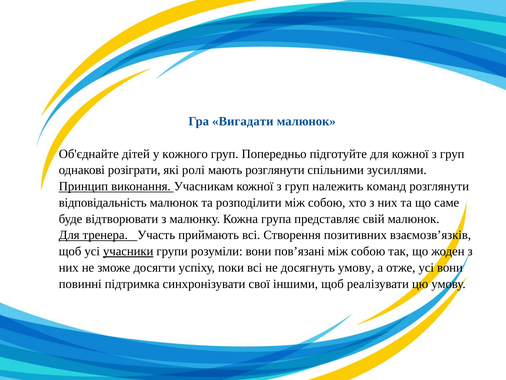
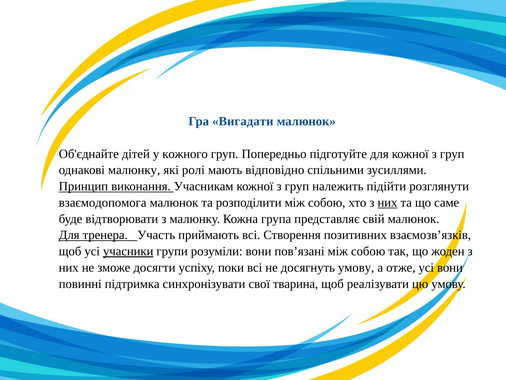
однакові розіграти: розіграти -> малюнку (134, 170)
мають розглянути: розглянути -> відповідно (275, 170)
команд: команд -> підійти (386, 186)
відповідальність: відповідальність -> взаємодопомога (103, 202)
них underline: none -> present (387, 202)
іншими: іншими -> тварина (296, 284)
